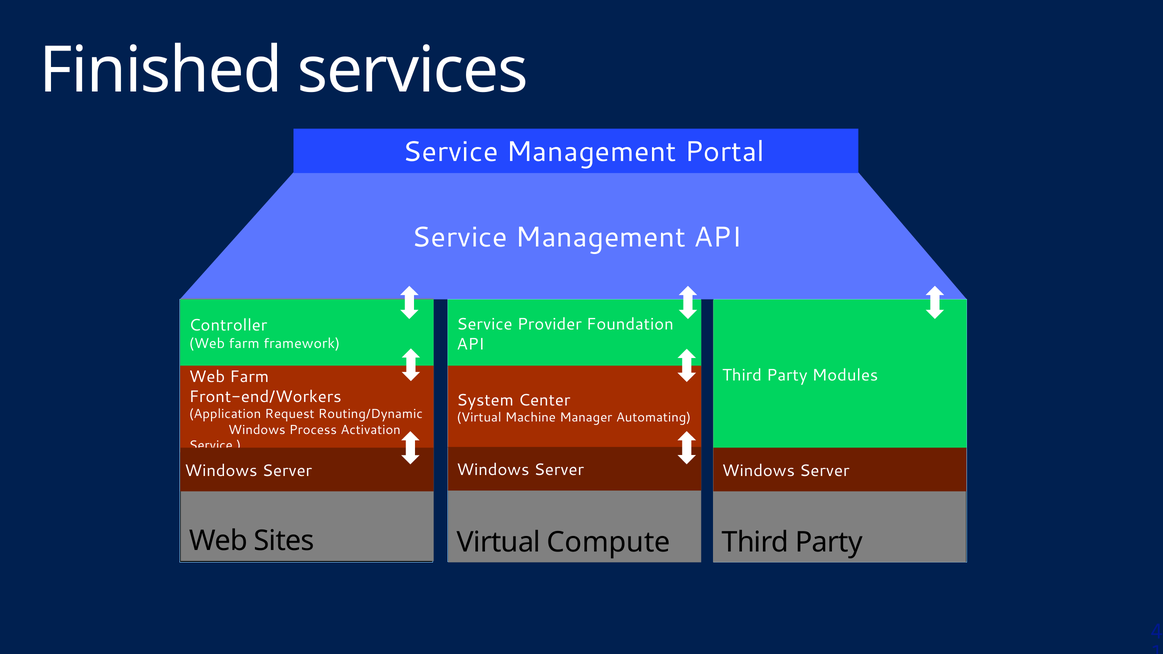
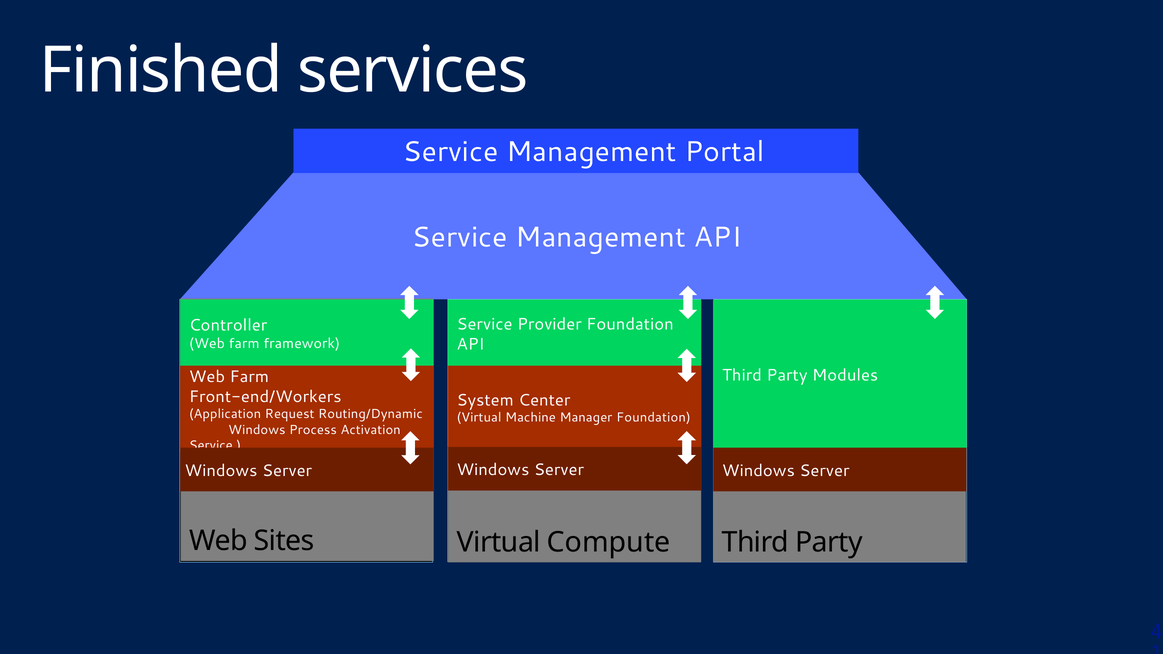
Manager Automating: Automating -> Foundation (653, 418)
